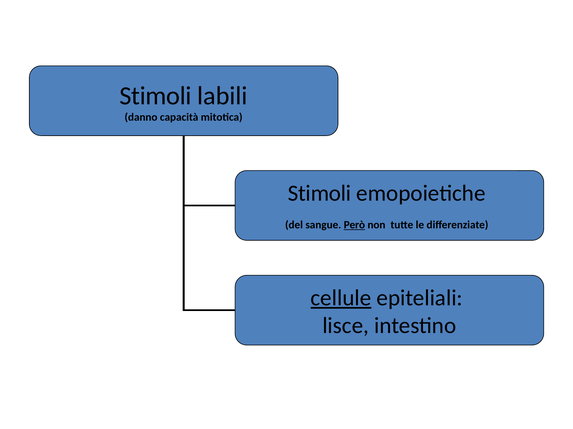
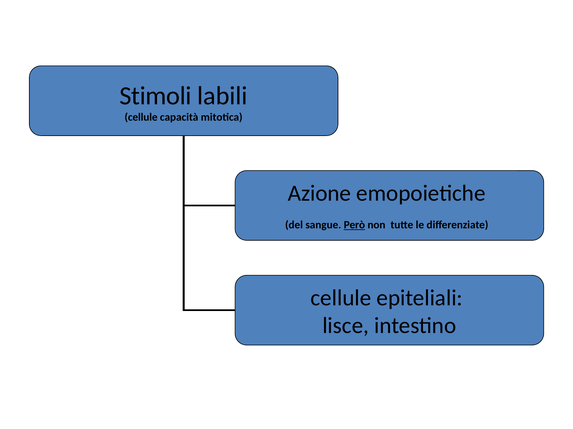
danno: danno -> cellule (141, 117)
Stimoli: Stimoli -> Azione (319, 194)
cellule underline: present -> none (341, 298)
